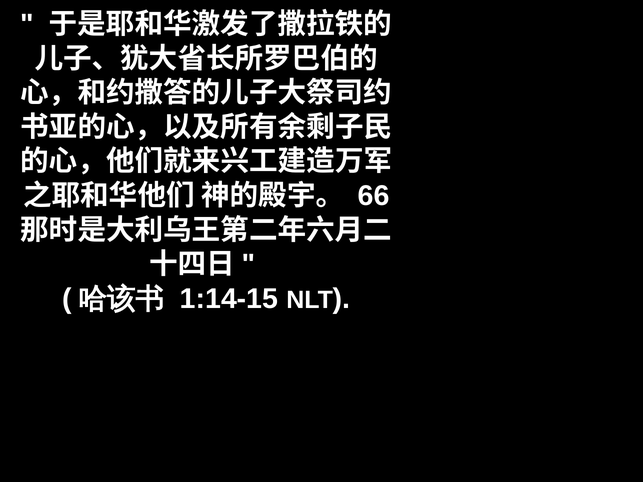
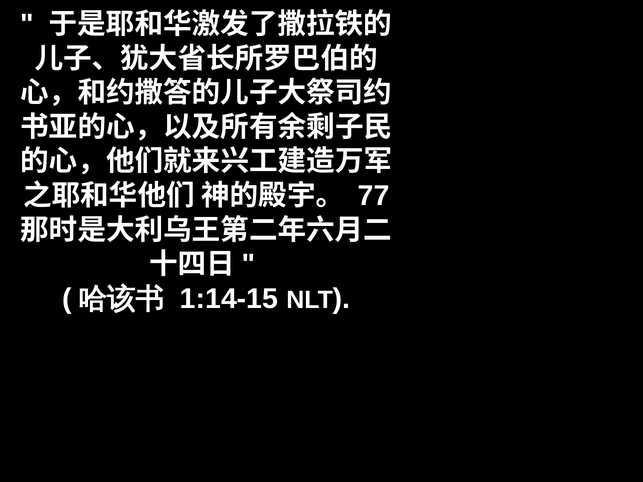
66: 66 -> 77 (374, 196)
